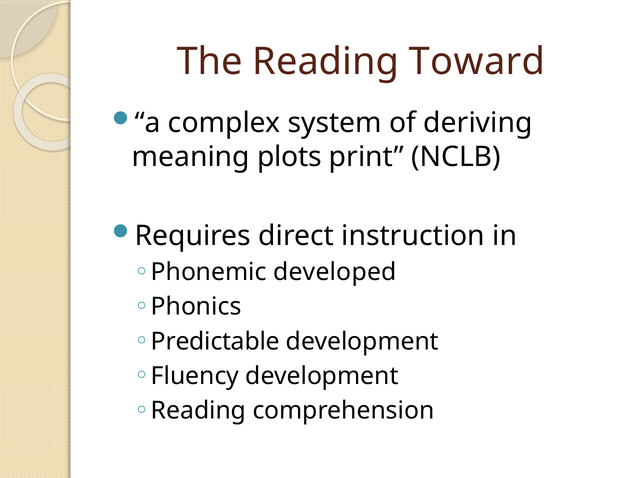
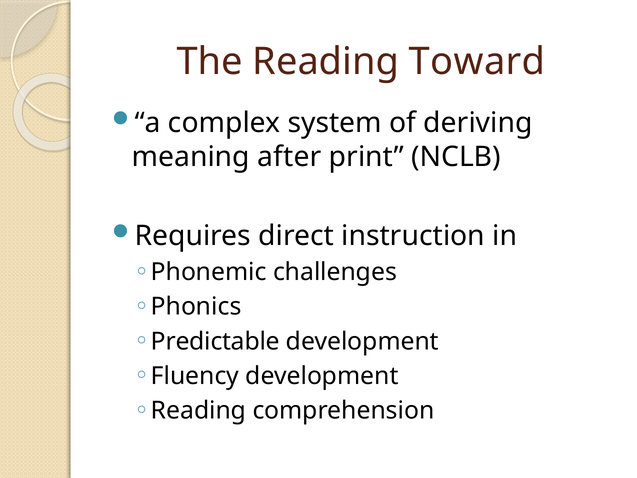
plots: plots -> after (289, 157)
developed: developed -> challenges (335, 272)
